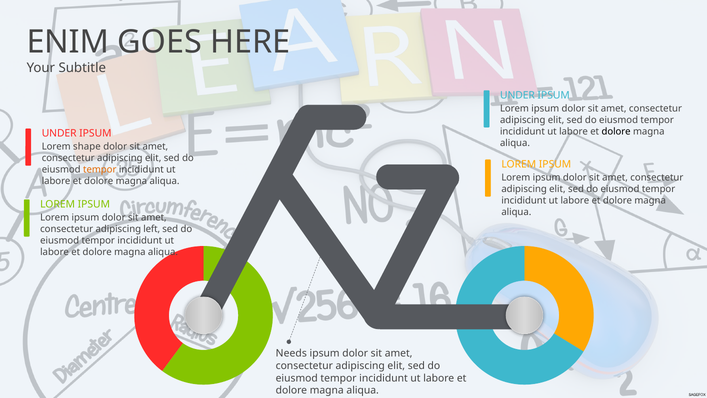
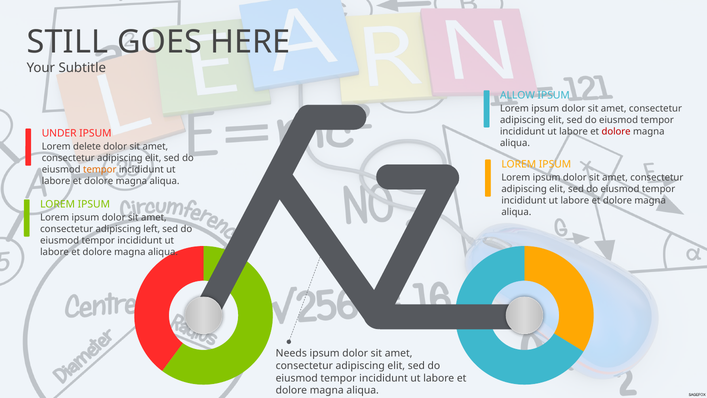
ENIM: ENIM -> STILL (68, 42)
UNDER: UNDER -> ALLOW (517, 95)
dolore colour: black -> red (616, 131)
shape: shape -> delete (87, 147)
